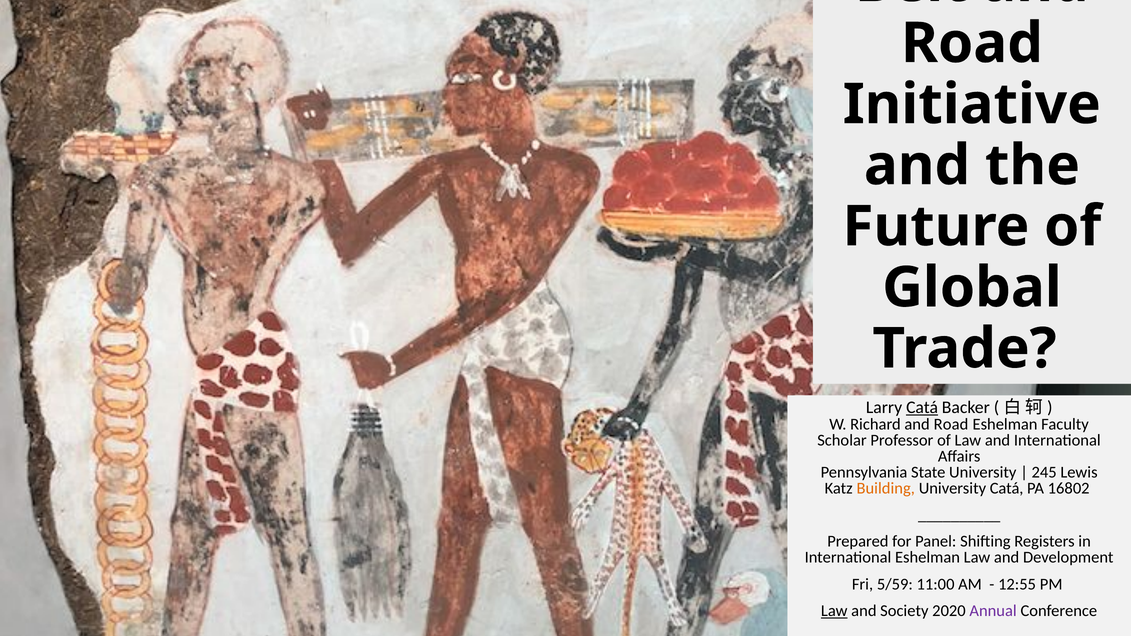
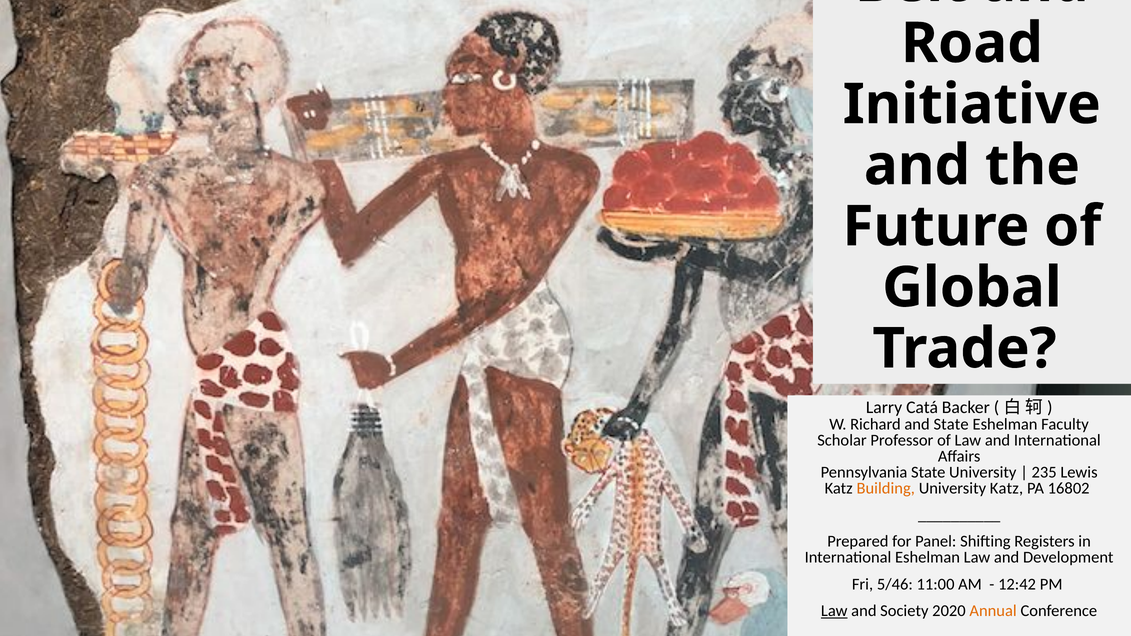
Catá underline: present -> none (922, 408)
Richard and Road: Road -> State (951, 424)
245: 245 -> 235 (1044, 472)
University Catá: Catá -> Katz (1006, 488)
5/59: 5/59 -> 5/46 (895, 584)
12:55: 12:55 -> 12:42 (1017, 584)
Annual colour: purple -> orange (993, 611)
